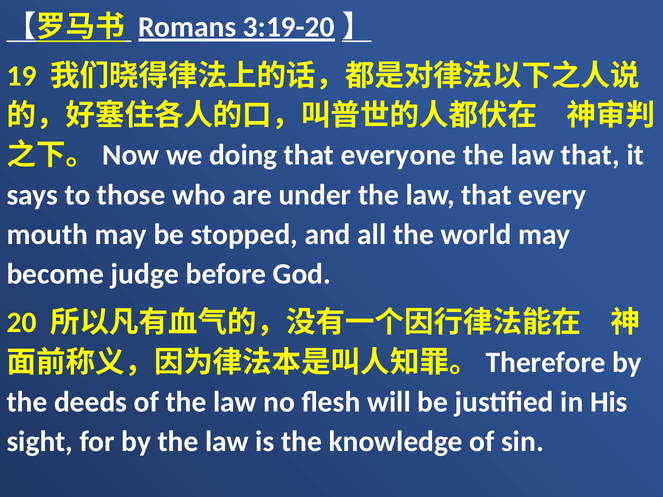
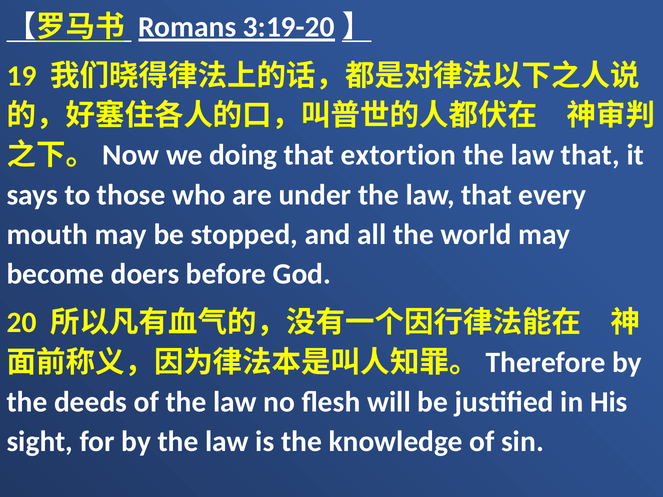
everyone: everyone -> extortion (399, 155)
judge: judge -> doers (145, 274)
